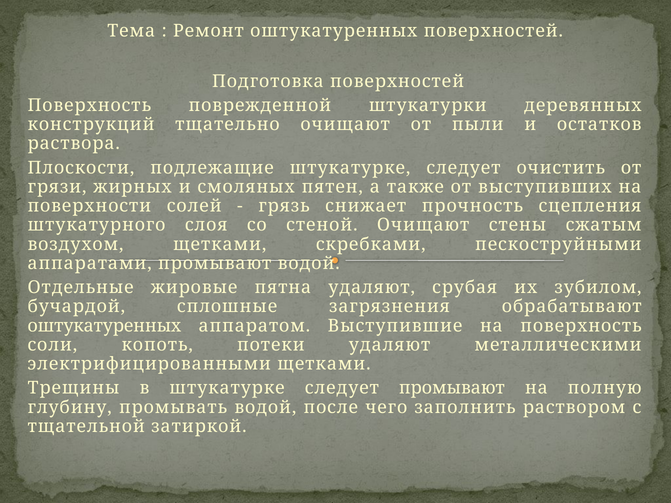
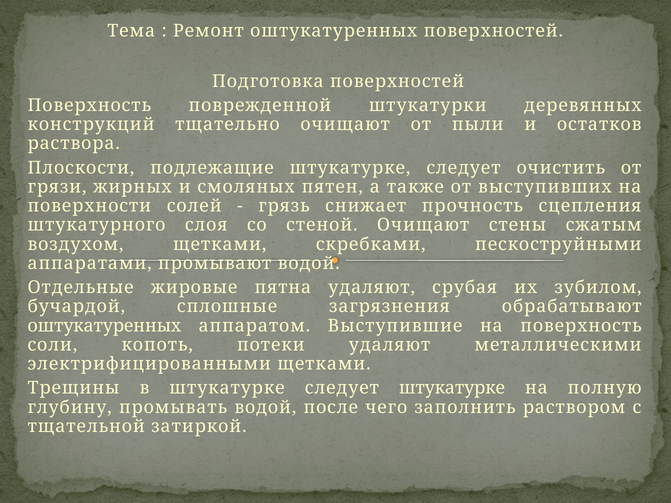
следует промывают: промывают -> штукатурке (452, 388)
